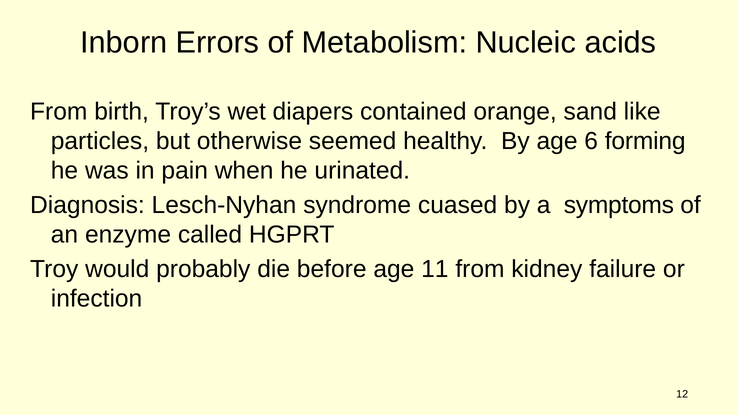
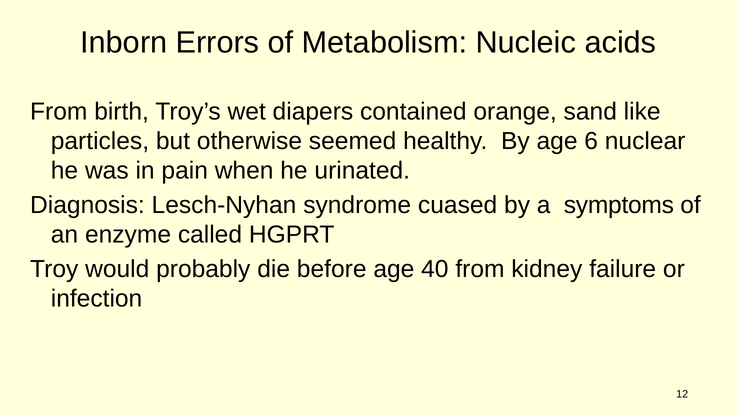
forming: forming -> nuclear (645, 141)
11: 11 -> 40 (435, 269)
